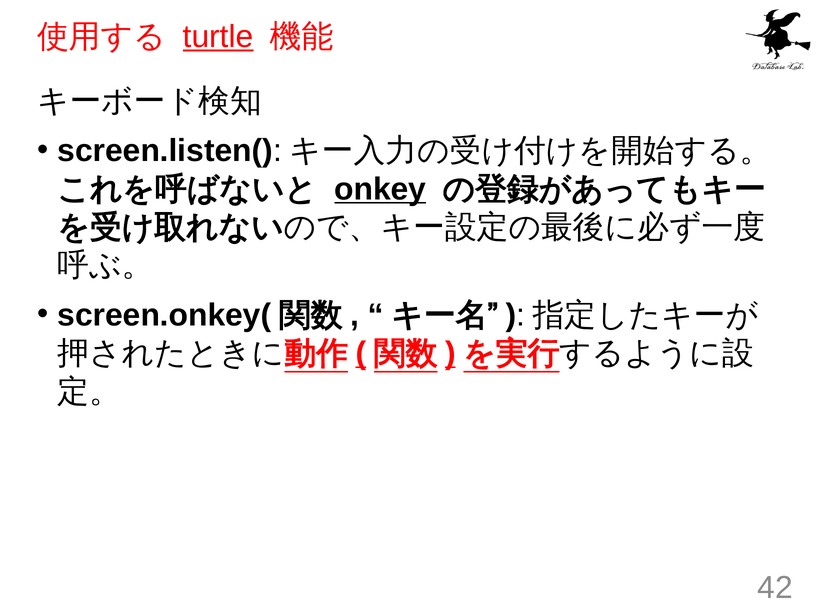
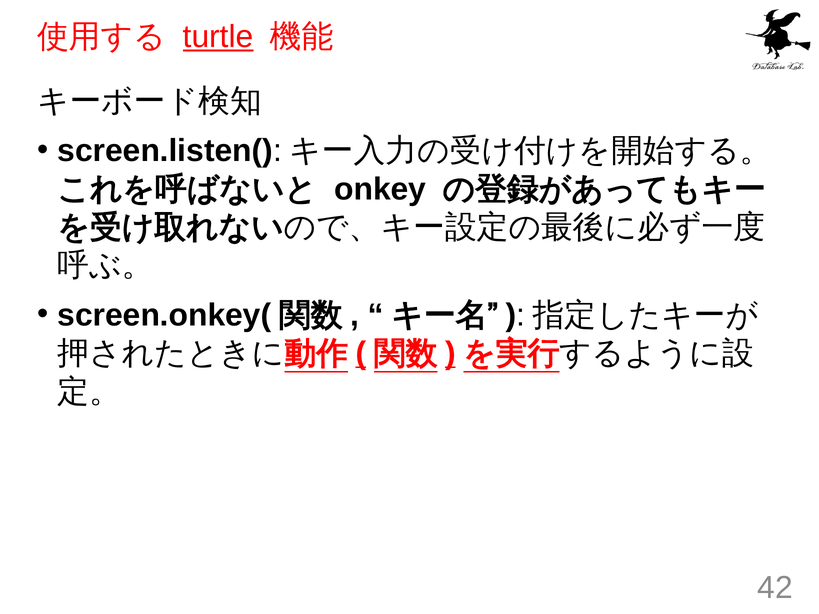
onkey underline: present -> none (380, 189)
